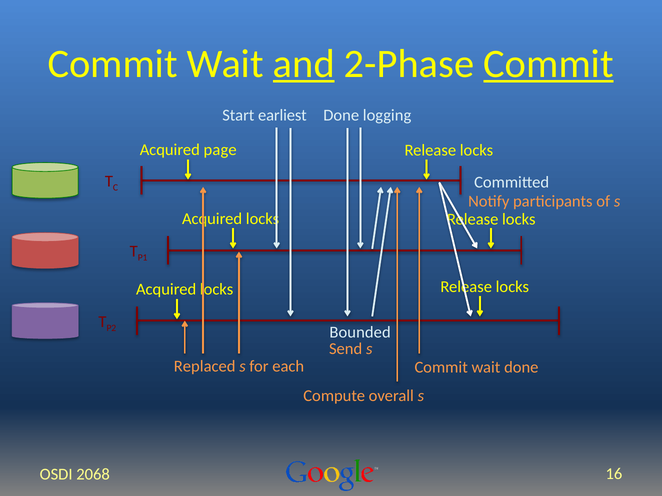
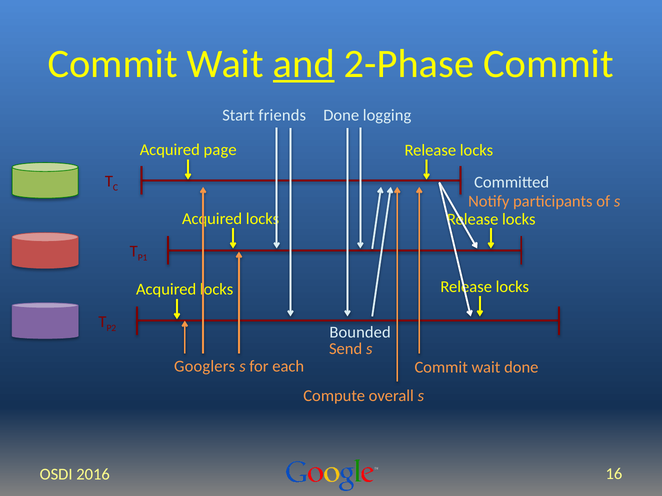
Commit underline: present -> none (548, 64)
earliest: earliest -> friends (282, 115)
Replaced: Replaced -> Googlers (205, 367)
2068: 2068 -> 2016 (93, 475)
